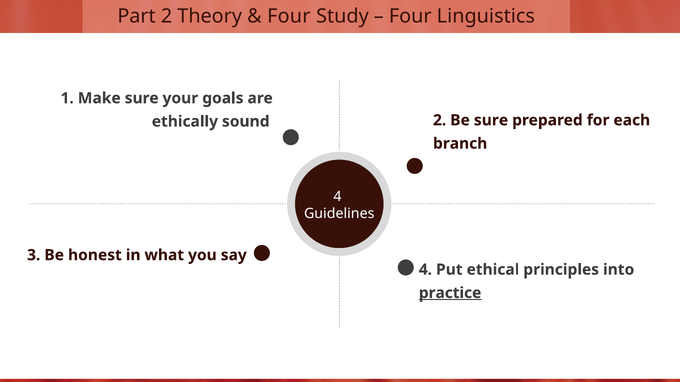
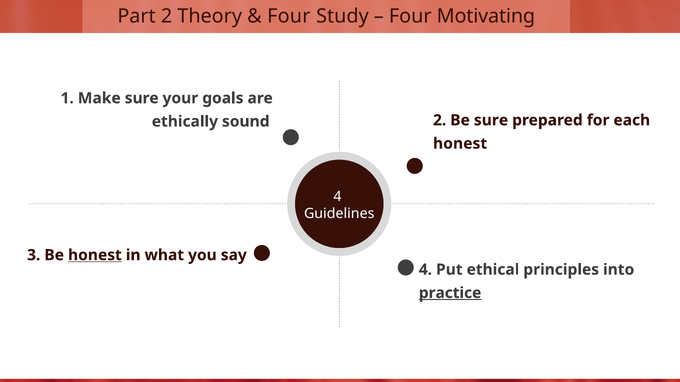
Linguistics: Linguistics -> Motivating (486, 16)
branch: branch -> honest (460, 144)
honest underline: none -> present (95, 255)
